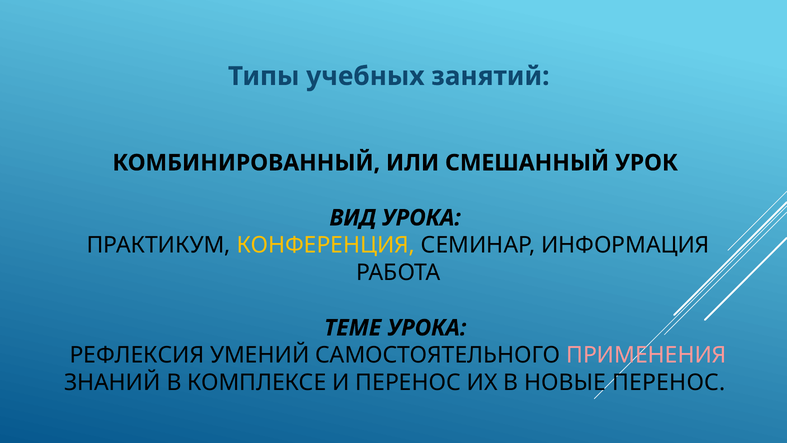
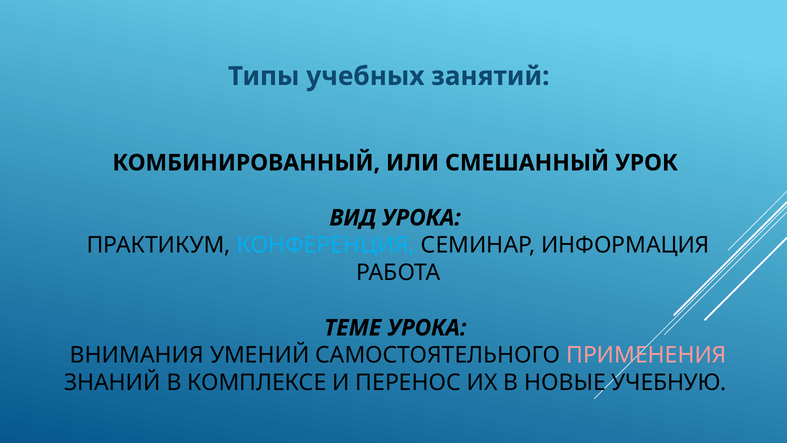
КОНФЕРЕНЦИЯ colour: yellow -> light blue (326, 245)
РЕФЛЕКСИЯ: РЕФЛЕКСИЯ -> ВНИМАНИЯ (137, 355)
НОВЫЕ ПЕРЕНОС: ПЕРЕНОС -> УЧЕБНУЮ (669, 383)
